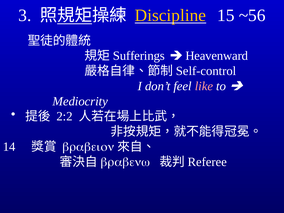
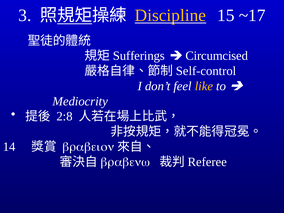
~56: ~56 -> ~17 (252, 15)
Heavenward: Heavenward -> Circumcised (217, 56)
like colour: pink -> yellow (204, 86)
2:2: 2:2 -> 2:8 (64, 116)
